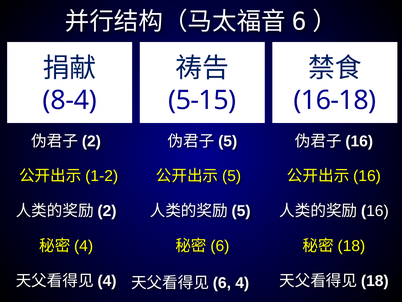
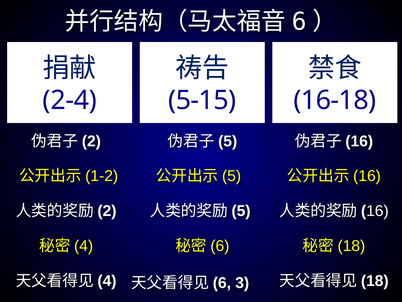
8-4: 8-4 -> 2-4 (70, 100)
4: 4 -> 3 (242, 283)
